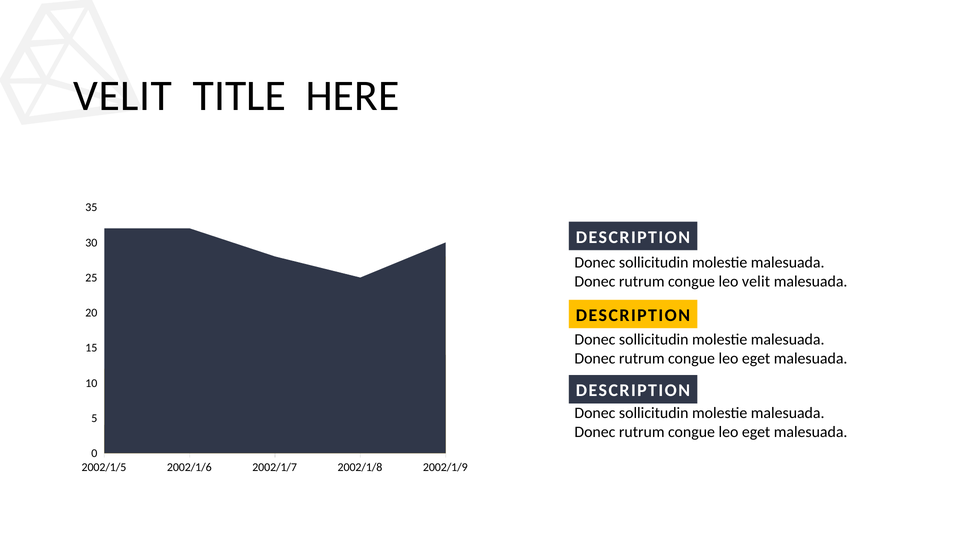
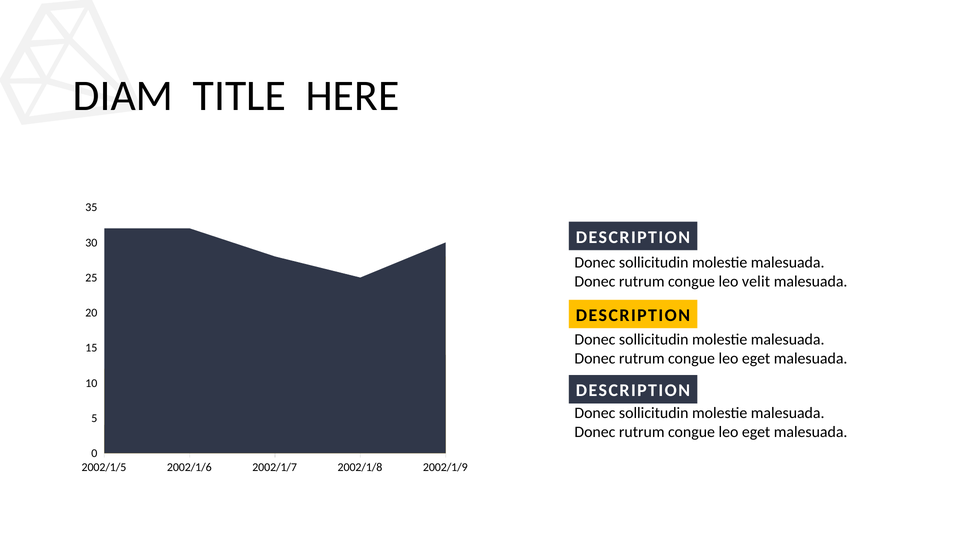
VELIT: VELIT -> DIAM (123, 96)
